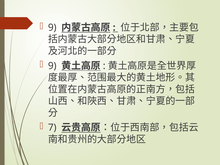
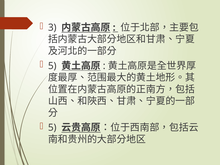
9: 9 -> 3 (52, 28)
9: 9 -> 5 (52, 66)
7: 7 -> 5 (52, 128)
